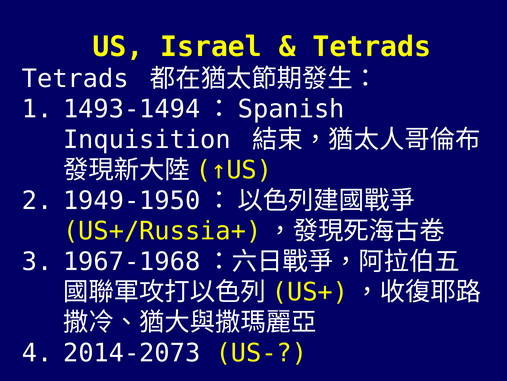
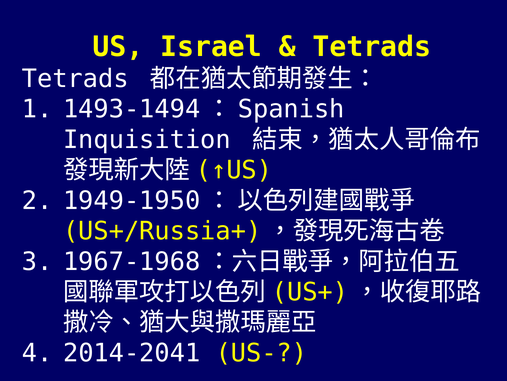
2014-2073: 2014-2073 -> 2014-2041 (132, 352)
